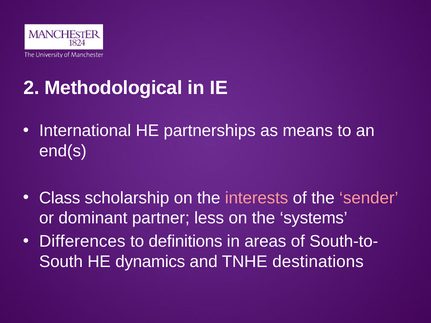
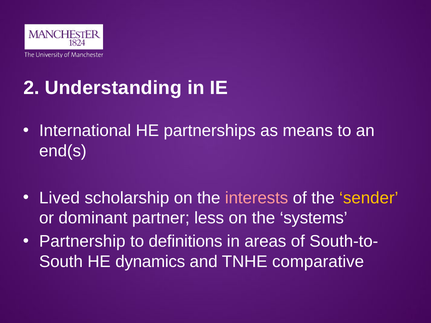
Methodological: Methodological -> Understanding (113, 88)
Class: Class -> Lived (60, 198)
sender colour: pink -> yellow (369, 198)
Differences: Differences -> Partnership (82, 242)
destinations: destinations -> comparative (318, 262)
